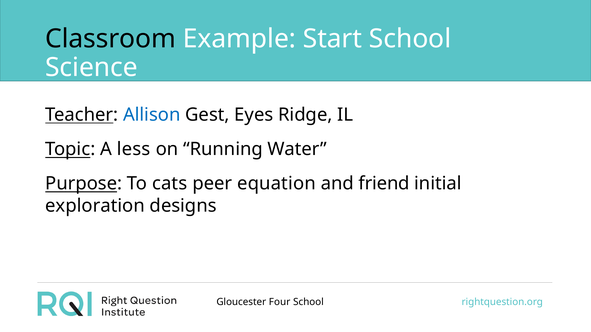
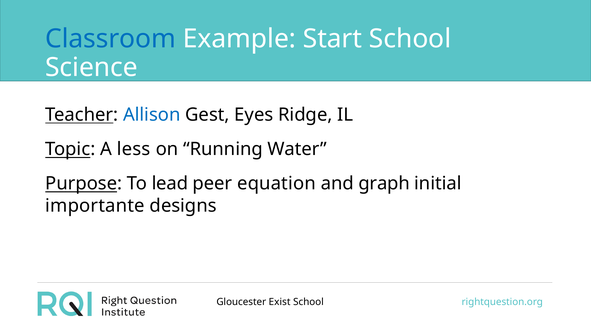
Classroom colour: black -> blue (110, 39)
cats: cats -> lead (170, 184)
friend: friend -> graph (384, 184)
exploration: exploration -> importante (95, 206)
Four: Four -> Exist (280, 302)
